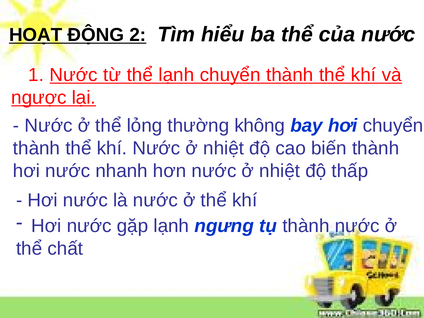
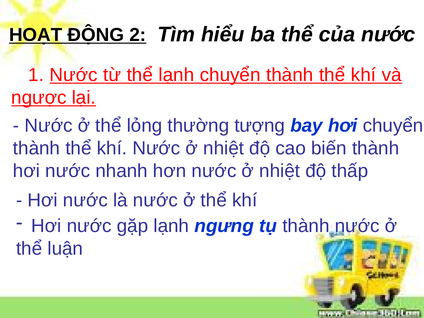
không: không -> tượng (260, 126)
chất: chất -> luận (65, 249)
